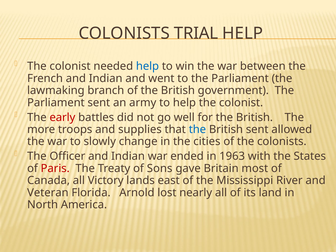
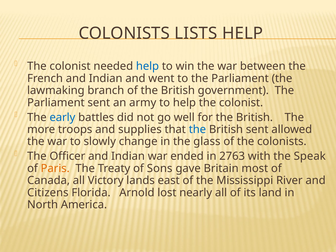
TRIAL: TRIAL -> LISTS (196, 33)
early colour: red -> blue (62, 117)
cities: cities -> glass (207, 142)
1963: 1963 -> 2763 (232, 156)
States: States -> Speak (310, 156)
Paris colour: red -> orange (55, 168)
Veteran: Veteran -> Citizens (48, 193)
